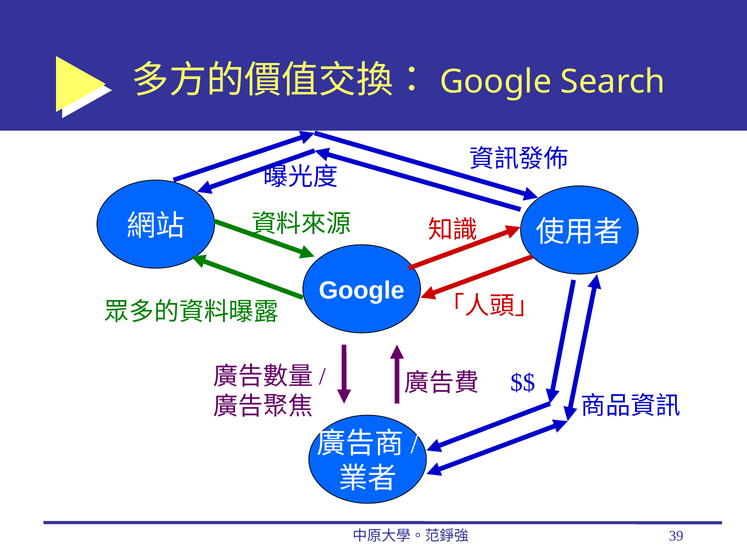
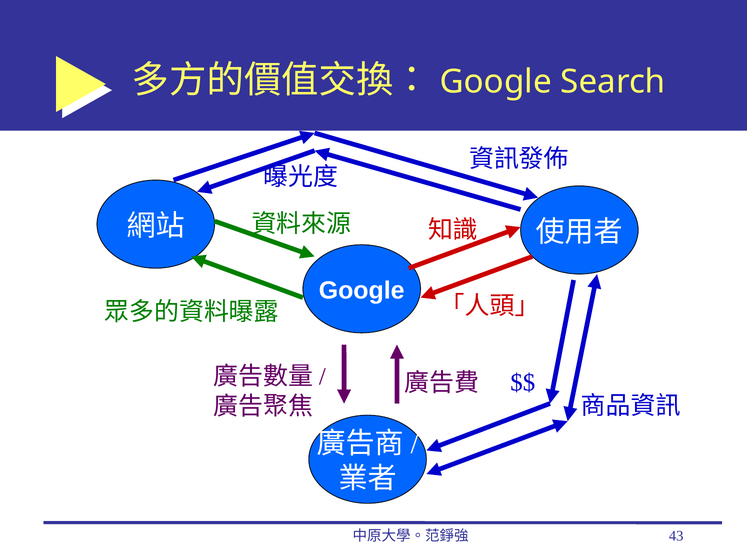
39: 39 -> 43 (676, 536)
